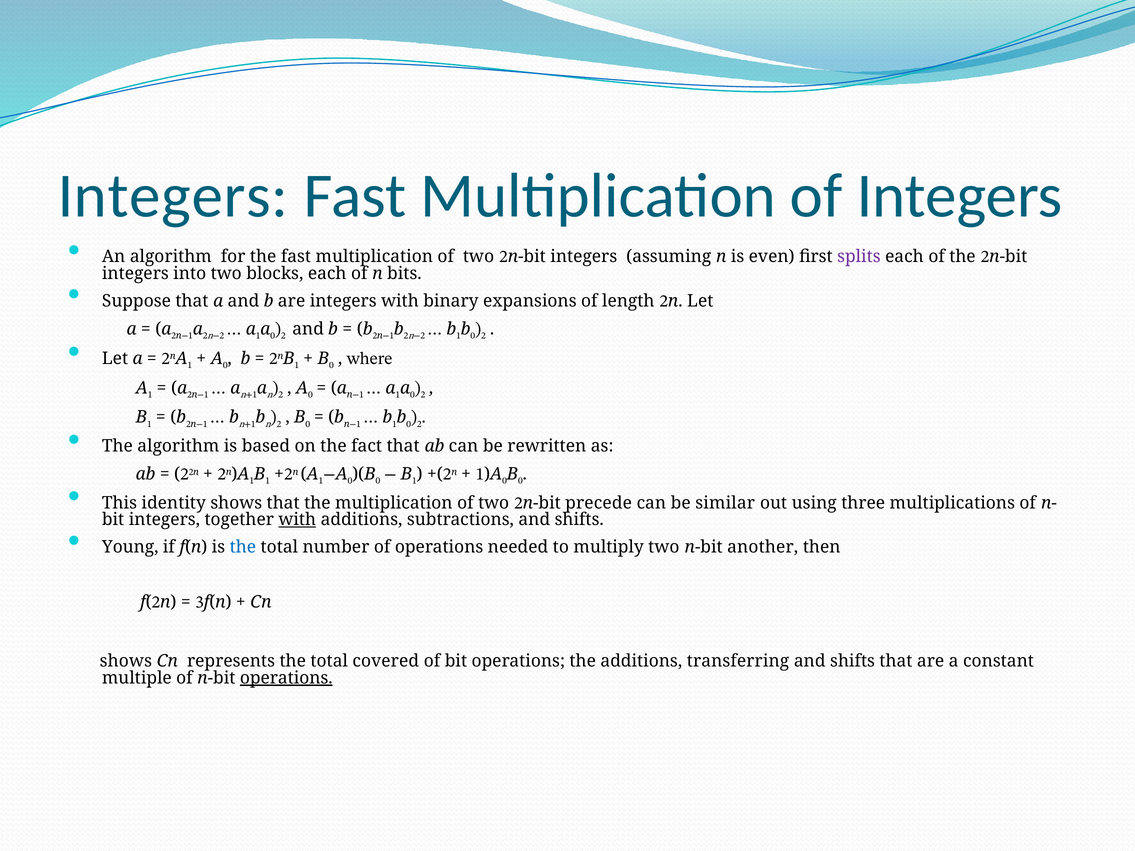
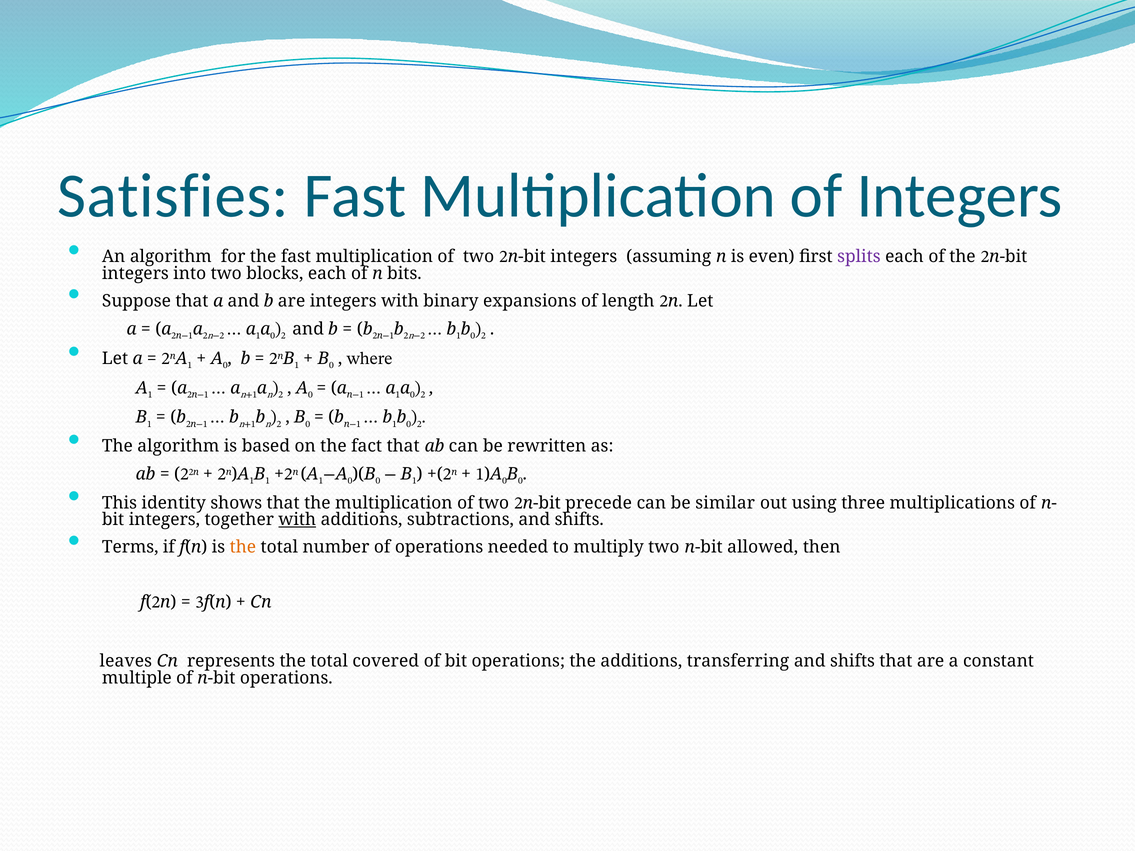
Integers: Integers -> Satisfies (173, 196)
Young: Young -> Terms (130, 547)
the colour: blue -> orange (243, 547)
another: another -> allowed (763, 547)
shows: shows -> leaves (126, 661)
operations underline: present -> none (286, 678)
